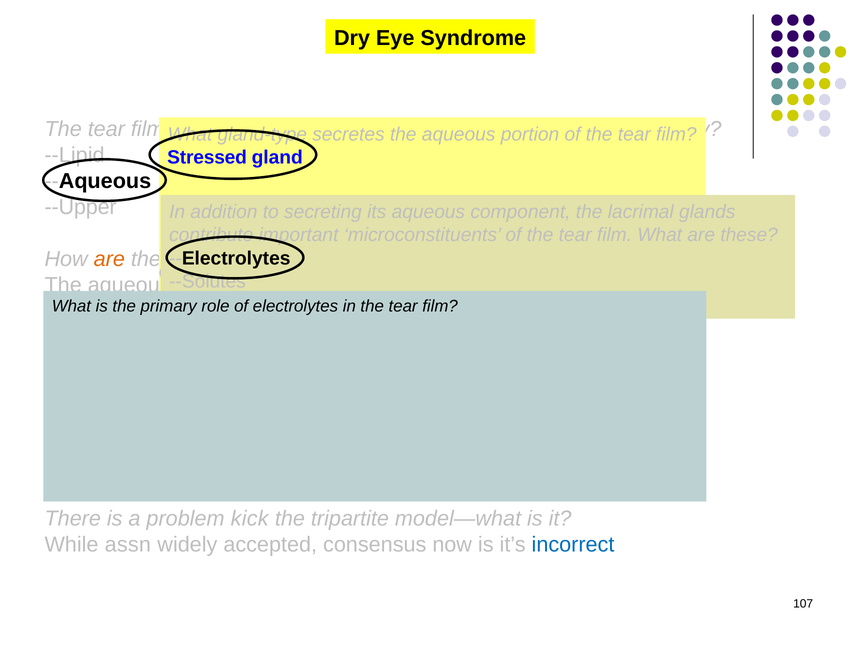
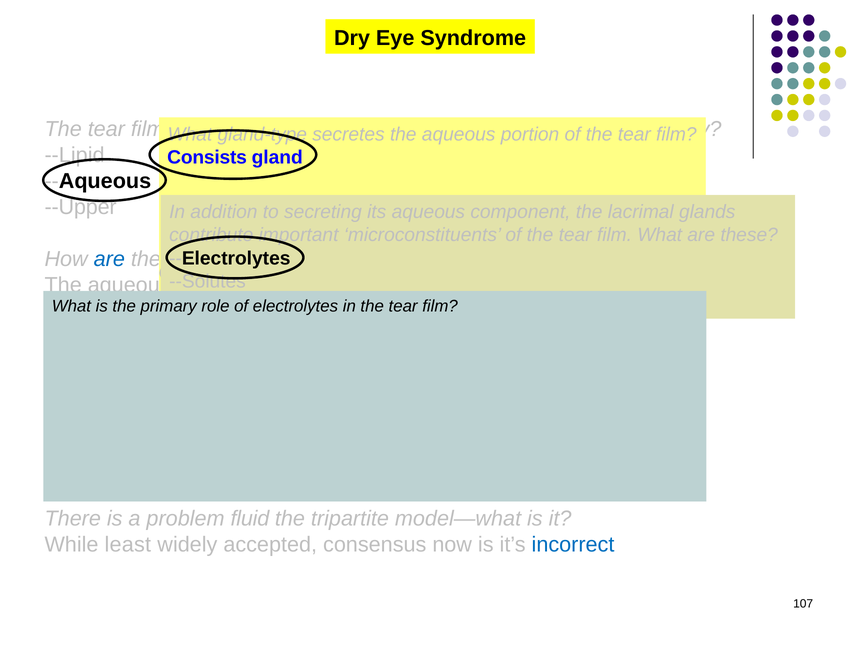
Stressed: Stressed -> Consists (207, 157)
are colour: orange -> blue (109, 259)
kick: kick -> fluid (250, 518)
assn: assn -> least (128, 544)
